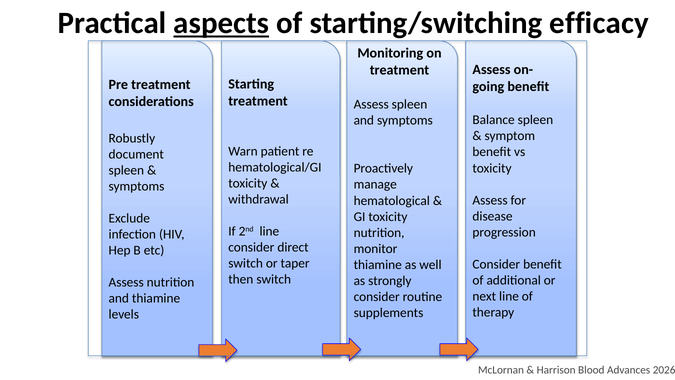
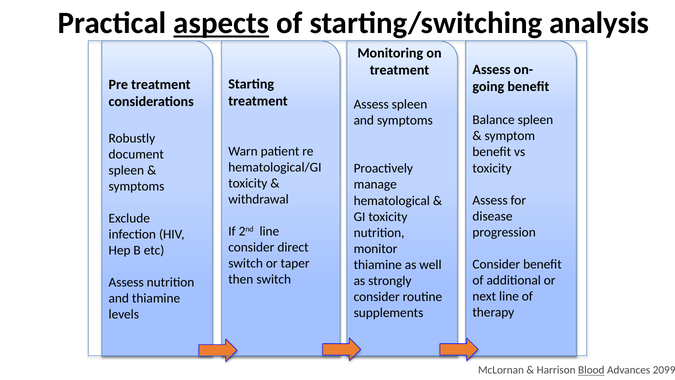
efficacy: efficacy -> analysis (599, 23)
Blood underline: none -> present (591, 370)
2026: 2026 -> 2099 (664, 370)
